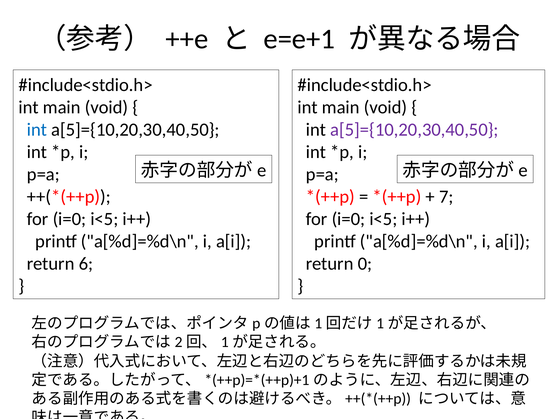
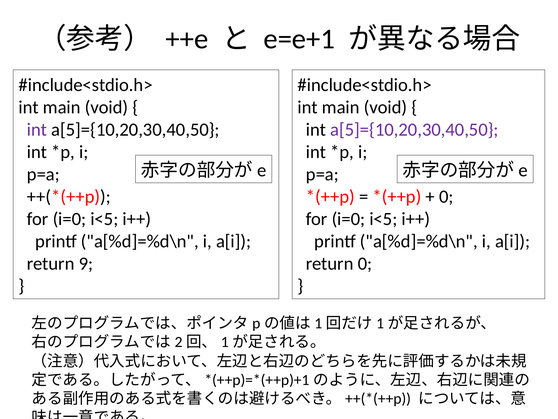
int colour: blue -> purple (37, 130)
7: 7 -> 0 (446, 197)
6: 6 -> 9 (86, 264)
